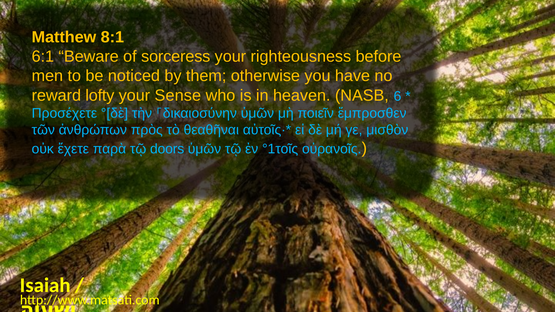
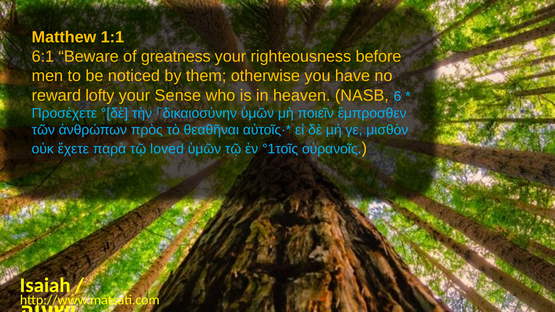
8:1: 8:1 -> 1:1 (112, 37)
sorceress: sorceress -> greatness (176, 57)
doors: doors -> loved (167, 149)
